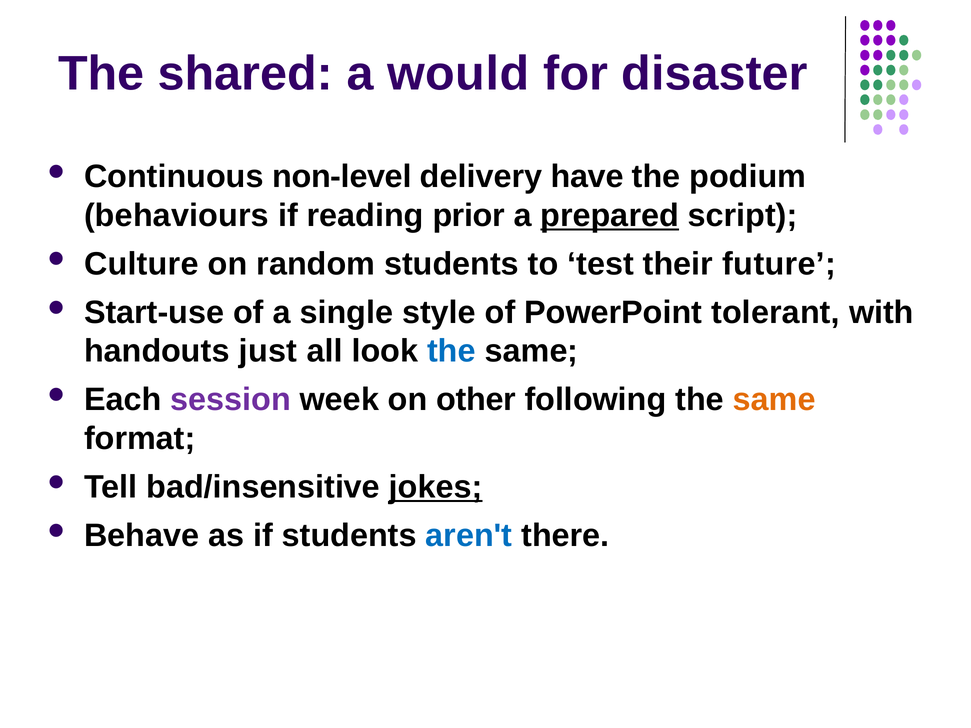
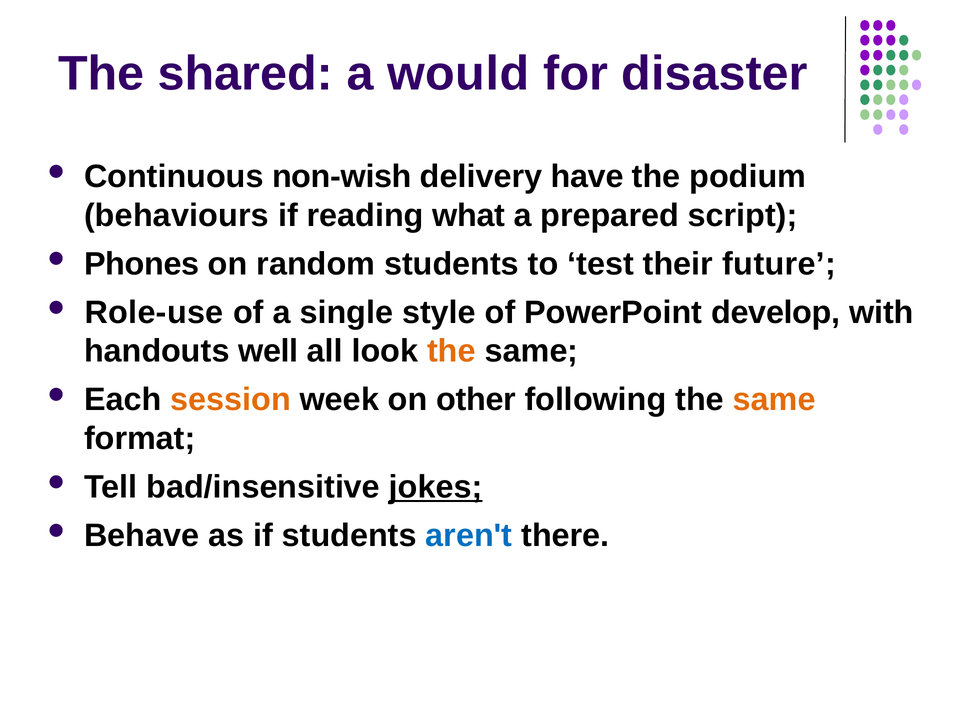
non-level: non-level -> non-wish (342, 177)
prior: prior -> what (469, 215)
prepared underline: present -> none (610, 215)
Culture: Culture -> Phones (142, 264)
Start-use: Start-use -> Role-use (154, 313)
tolerant: tolerant -> develop (776, 313)
just: just -> well (268, 351)
the colour: blue -> orange (451, 351)
session colour: purple -> orange (231, 400)
